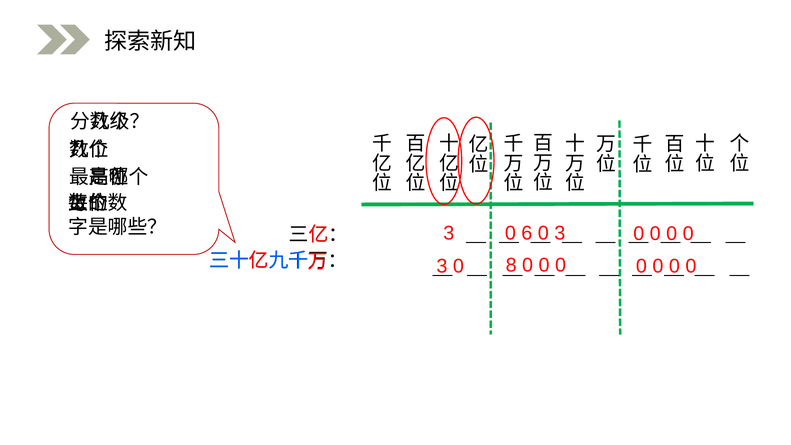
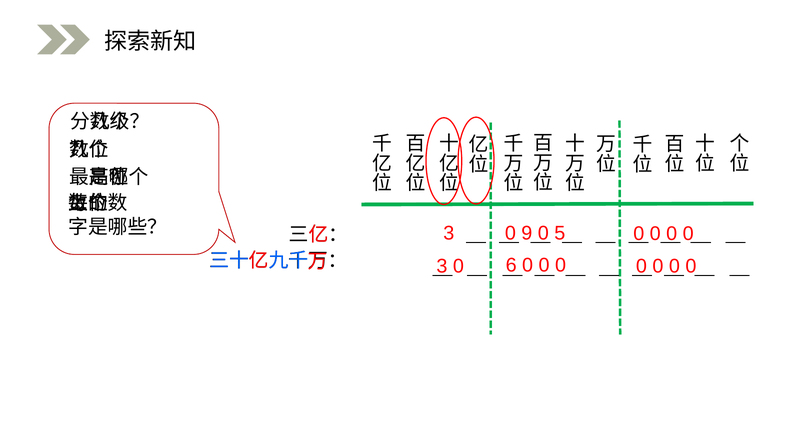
6: 6 -> 9 (527, 233)
3: 3 -> 5 (560, 233)
8: 8 -> 6 (511, 265)
